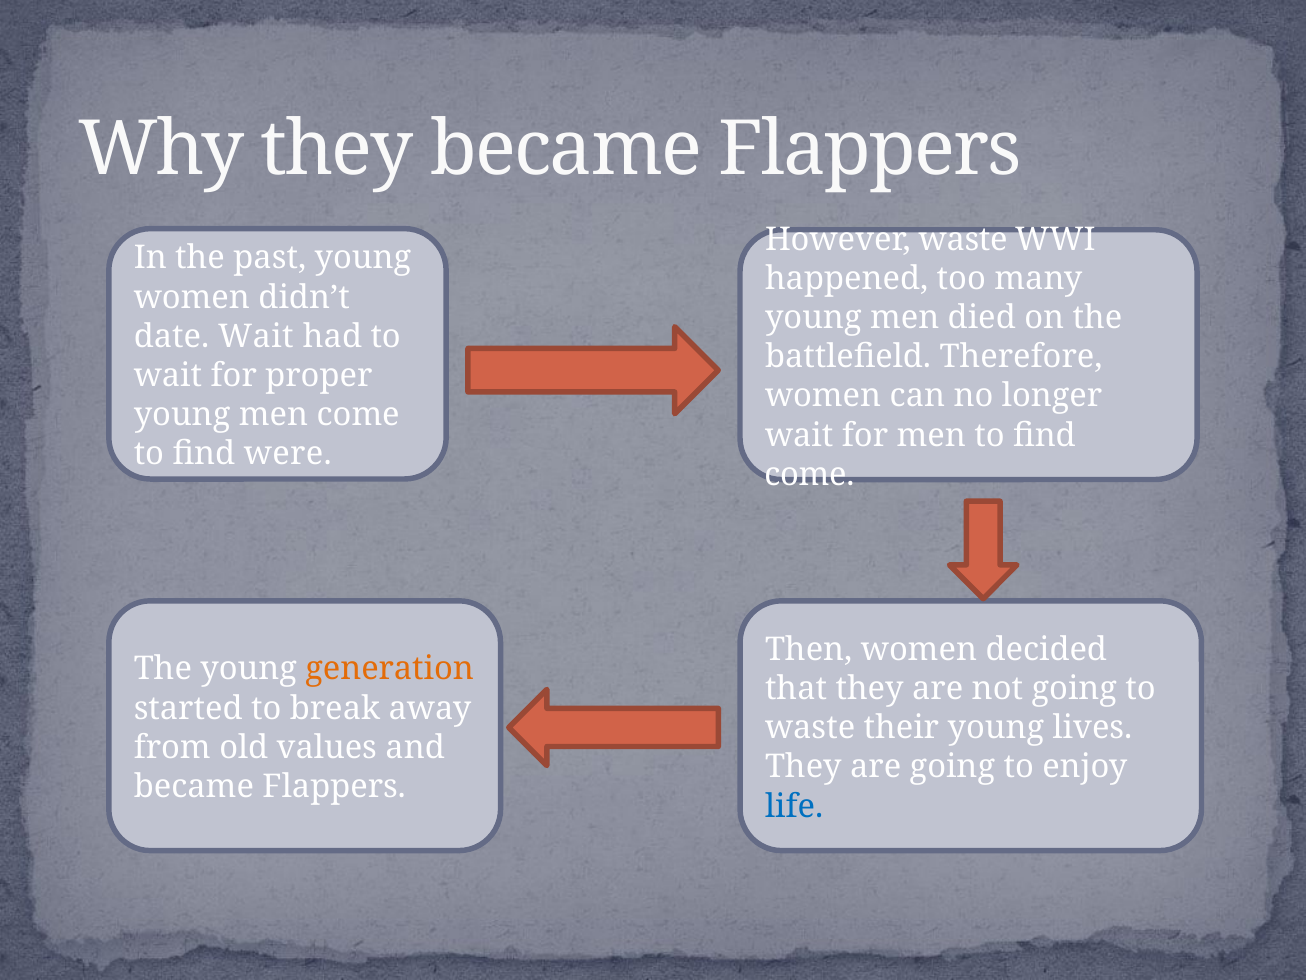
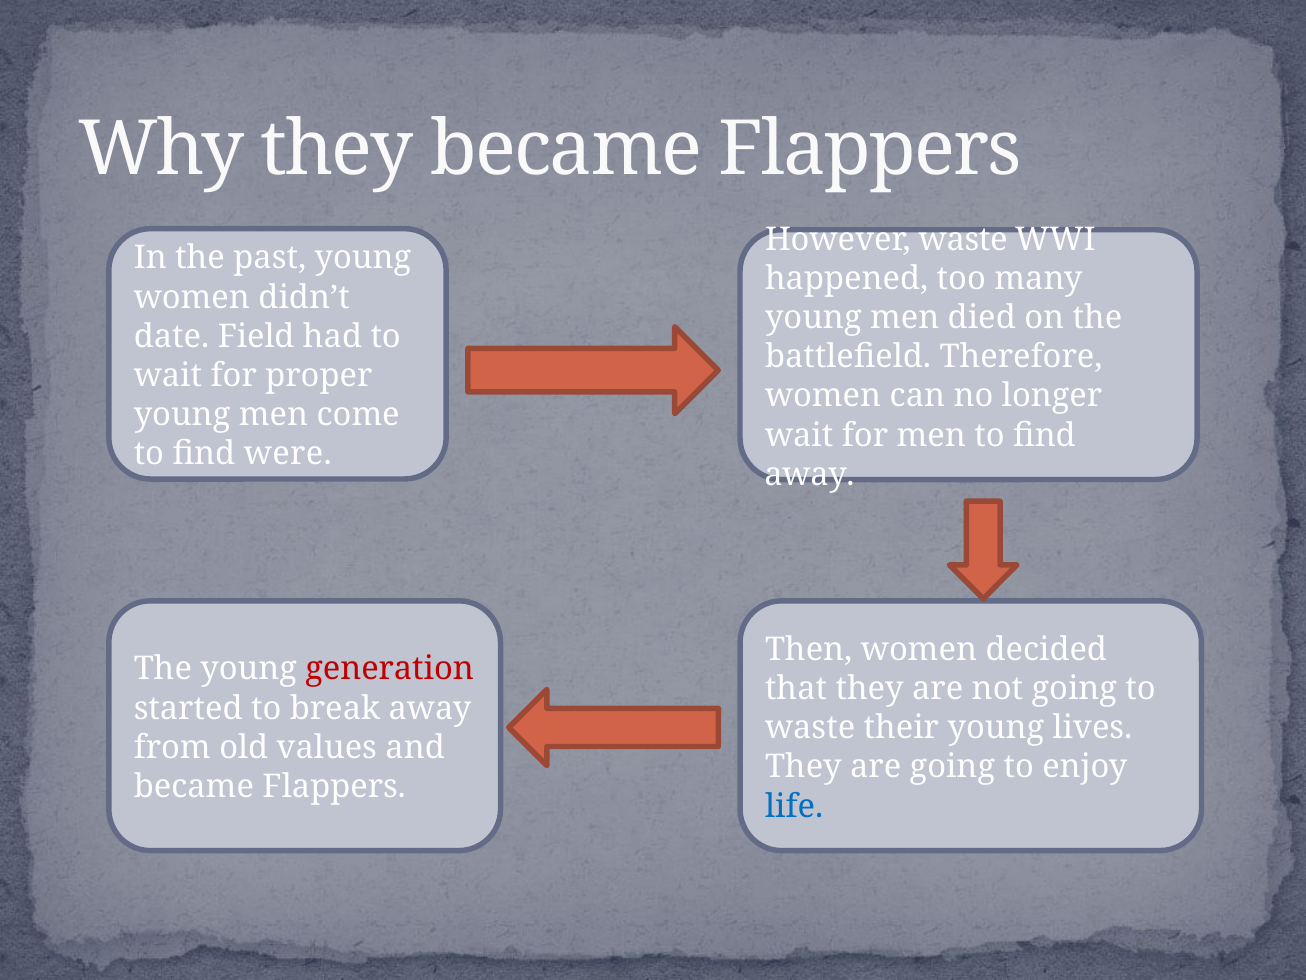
date Wait: Wait -> Field (256, 336)
come: come -> away (809, 474)
generation colour: orange -> red (390, 669)
